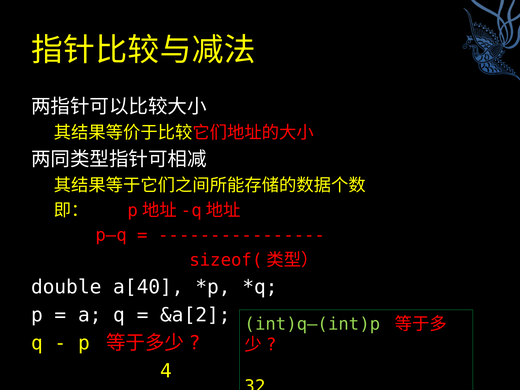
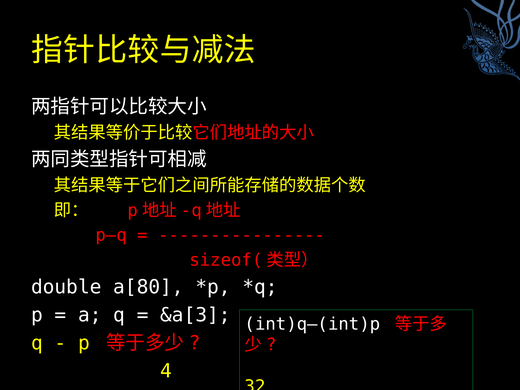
a[40: a[40 -> a[80 (148, 287)
&a[2: &a[2 -> &a[3 (195, 315)
int)q–(int)p colour: light green -> white (312, 324)
